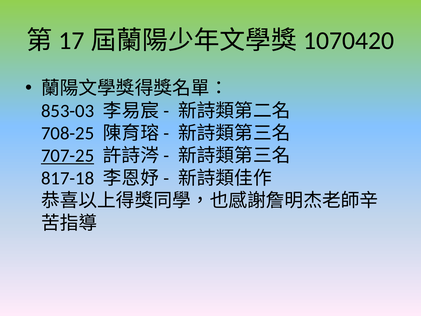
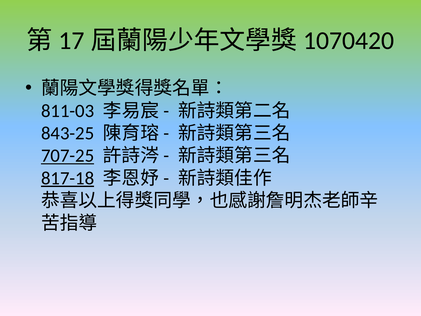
853-03: 853-03 -> 811-03 (68, 111)
708-25: 708-25 -> 843-25 (68, 133)
817-18 underline: none -> present (68, 178)
